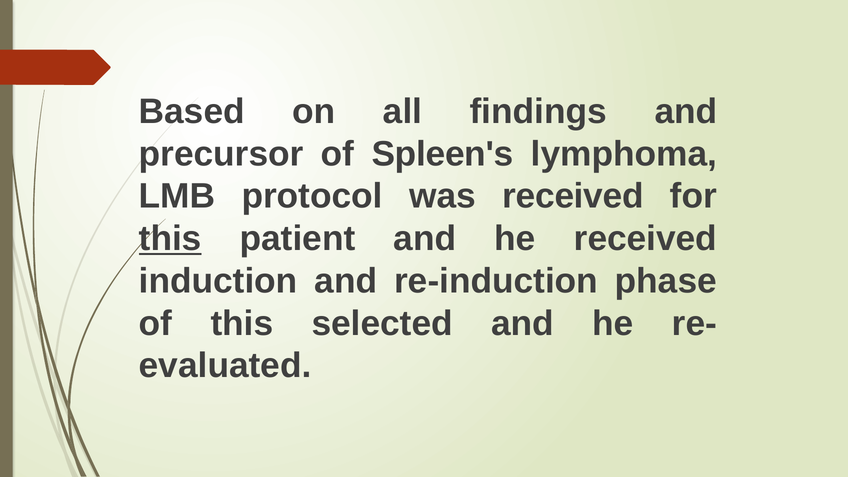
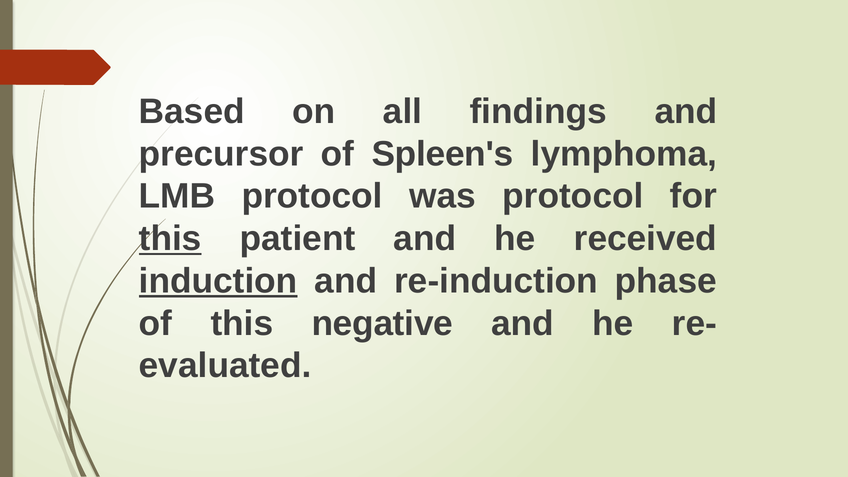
was received: received -> protocol (573, 196)
induction underline: none -> present (218, 281)
selected: selected -> negative (382, 323)
